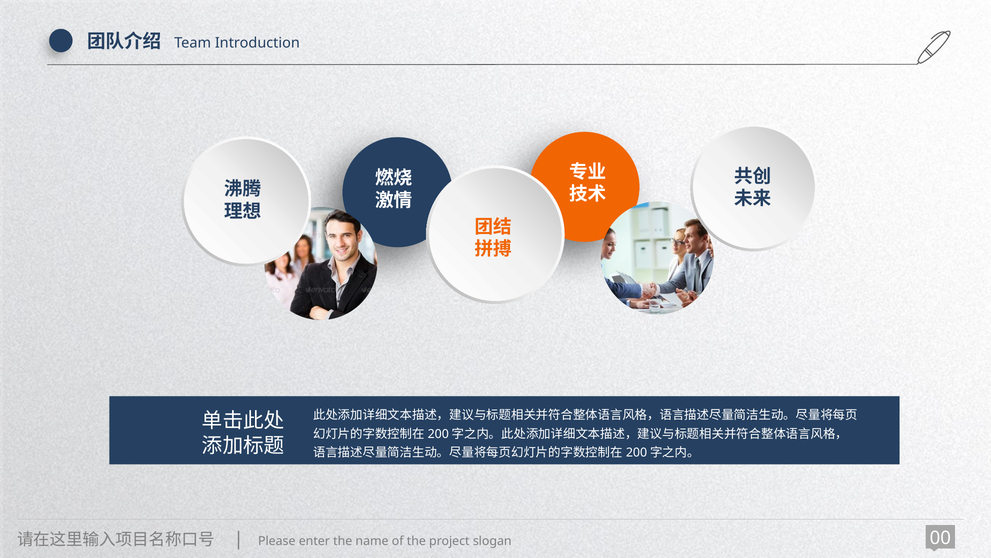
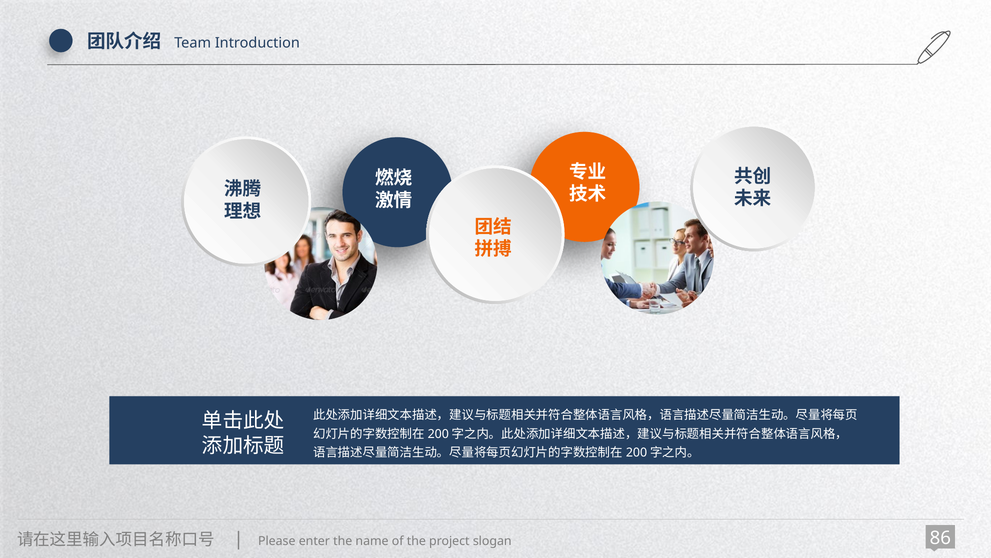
00: 00 -> 86 (940, 537)
